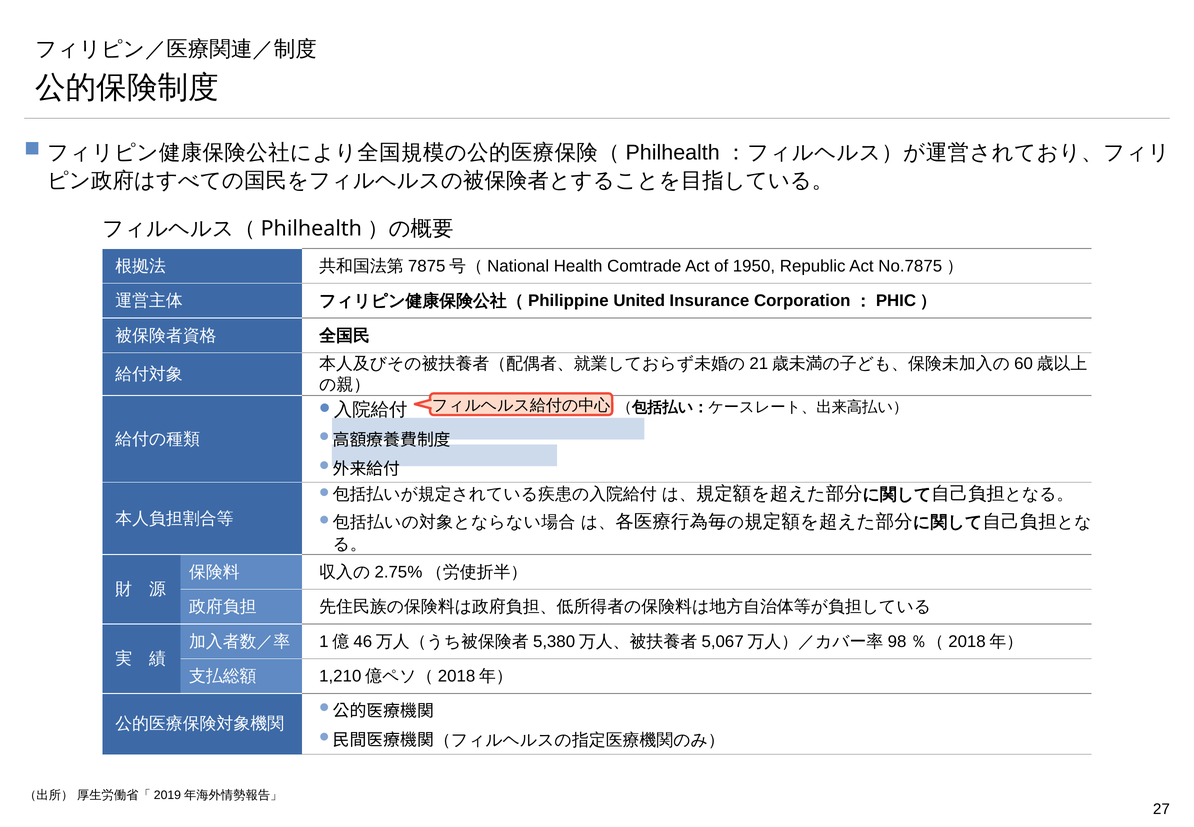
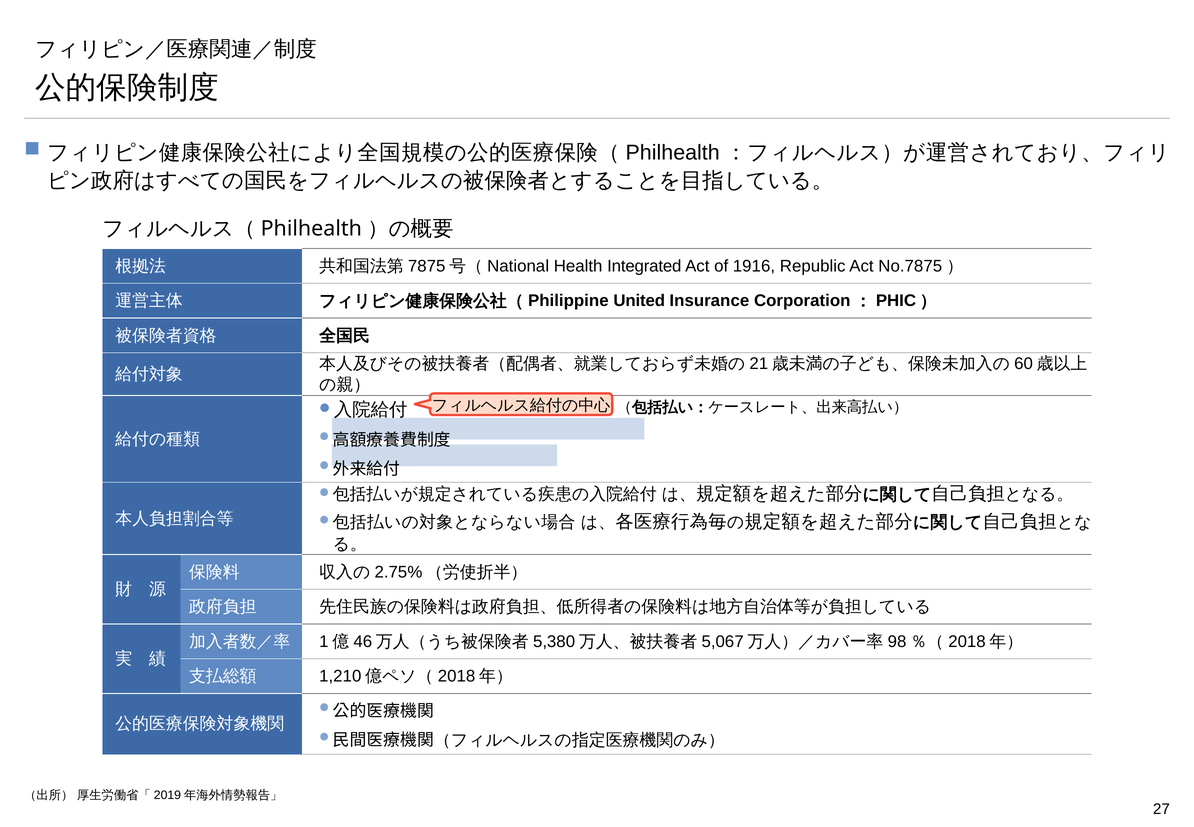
Comtrade: Comtrade -> Integrated (644, 266)
1950: 1950 -> 1916 (754, 266)
